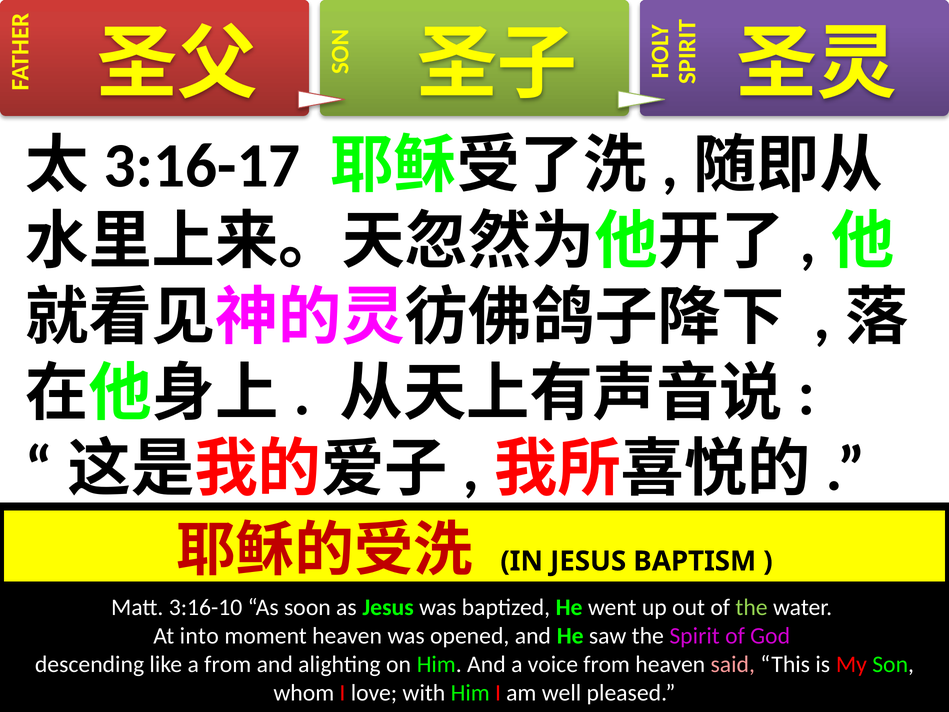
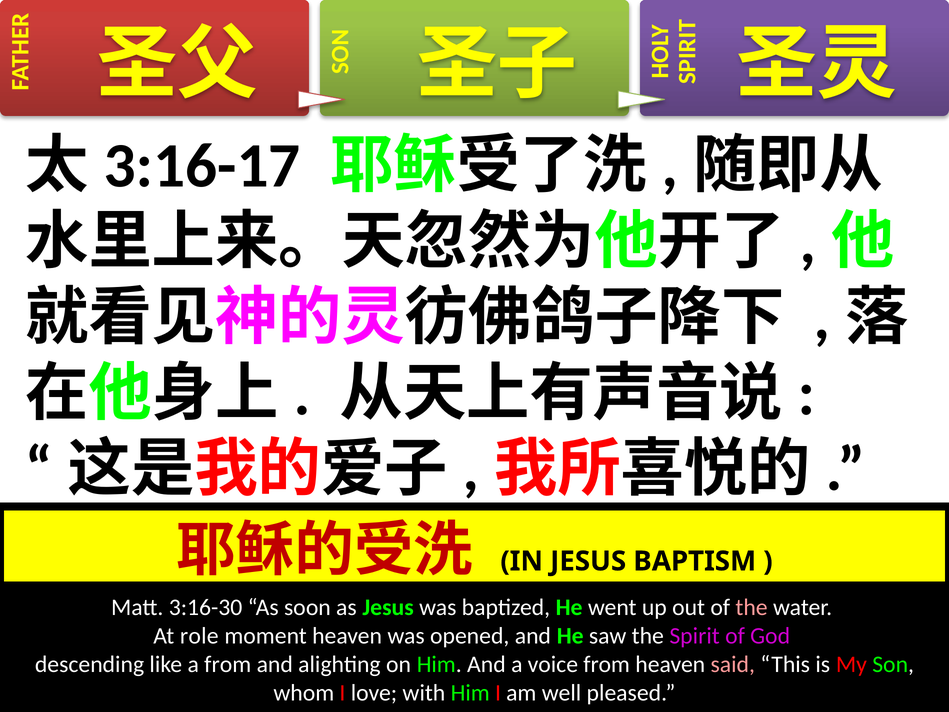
3:16-10: 3:16-10 -> 3:16-30 (206, 607)
the colour: light green -> pink (752, 607)
into: into -> role (199, 636)
